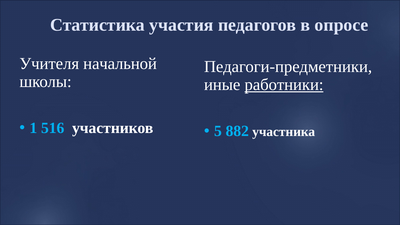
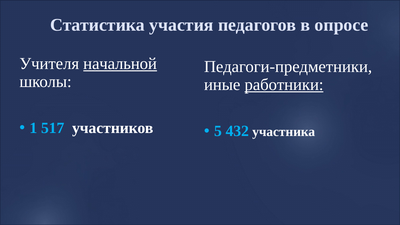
начальной underline: none -> present (120, 64)
516: 516 -> 517 (53, 128)
882: 882 -> 432 (237, 131)
